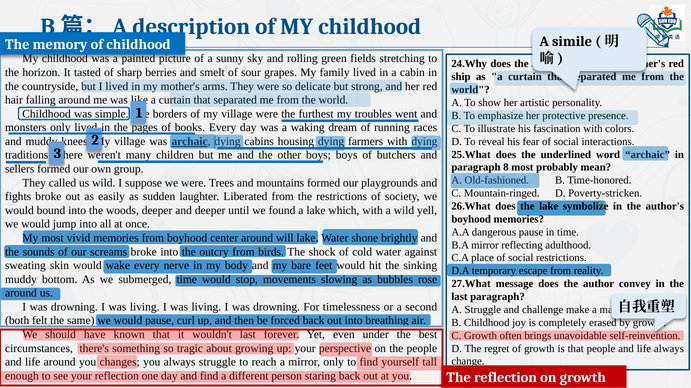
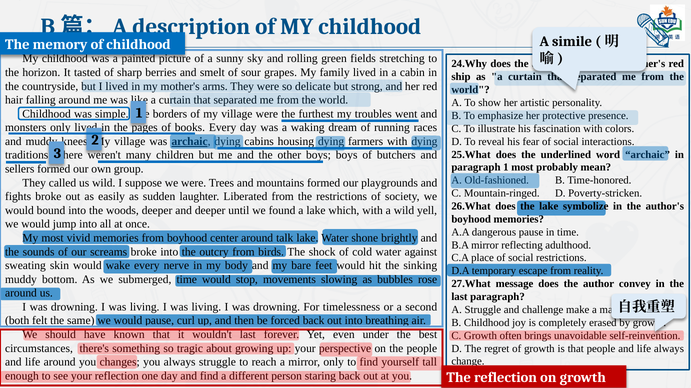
paragraph 8: 8 -> 1 (506, 168)
will: will -> talk (285, 238)
